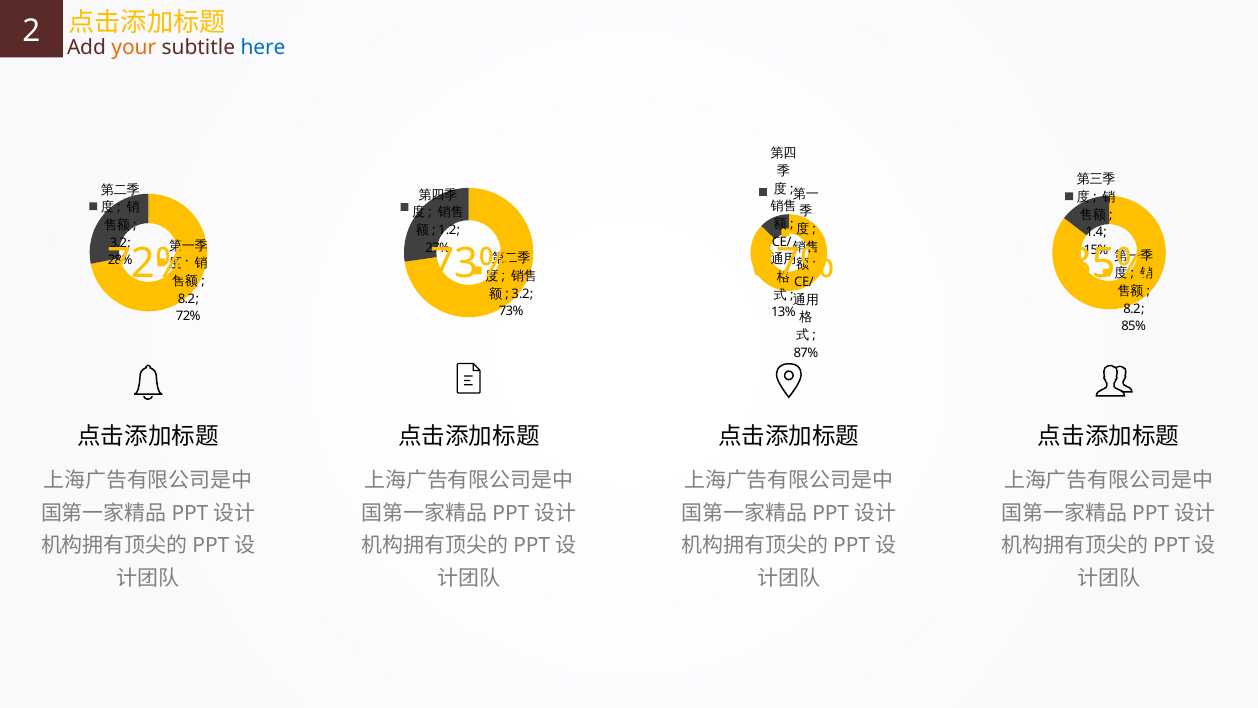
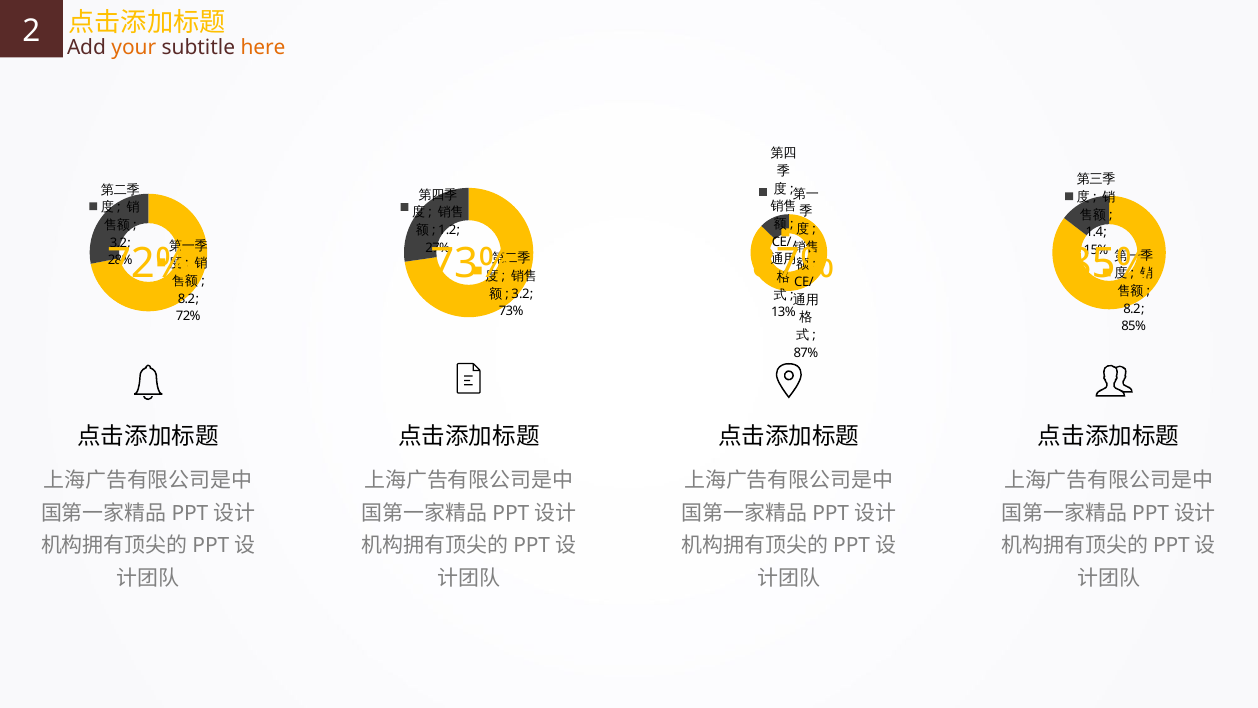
here colour: blue -> orange (263, 47)
